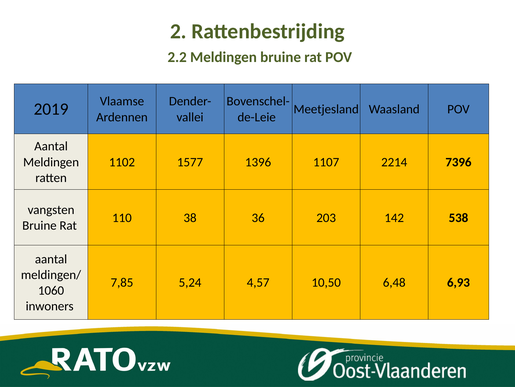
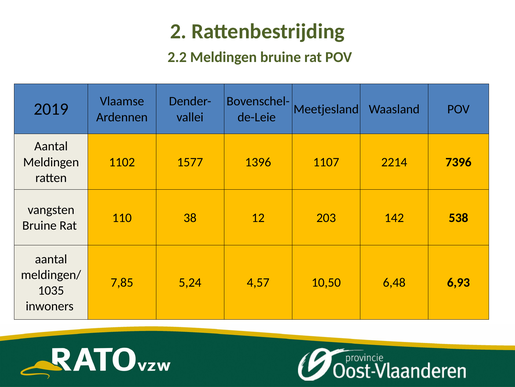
36: 36 -> 12 (258, 217)
1060: 1060 -> 1035 (51, 290)
